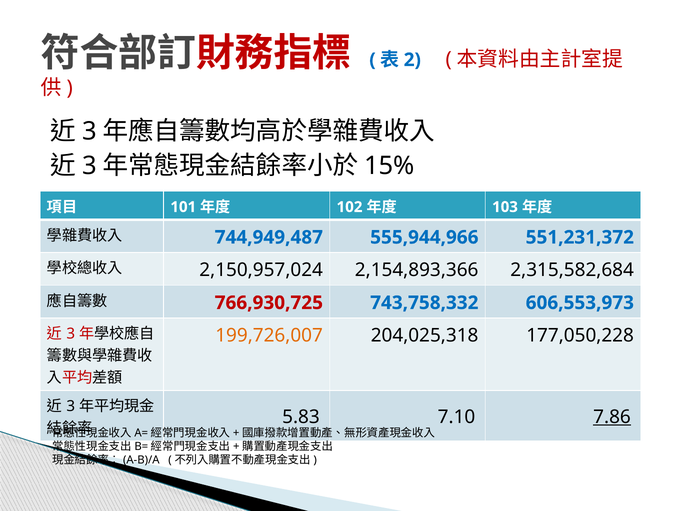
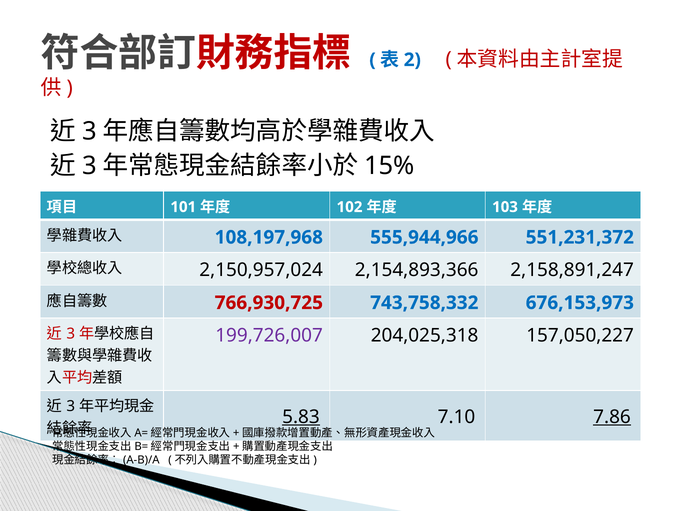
744,949,487: 744,949,487 -> 108,197,968 (269, 237)
2,315,582,684: 2,315,582,684 -> 2,158,891,247 (572, 270)
606,553,973: 606,553,973 -> 676,153,973 (580, 303)
199,726,007 colour: orange -> purple (269, 335)
177,050,228: 177,050,228 -> 157,050,227 (580, 335)
5.83 underline: none -> present (301, 417)
